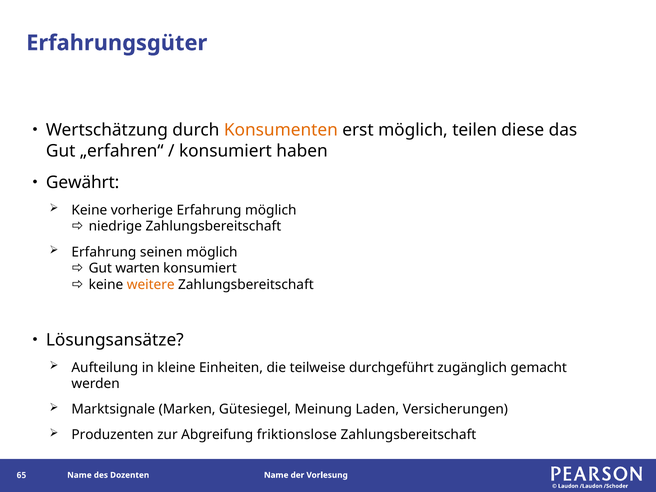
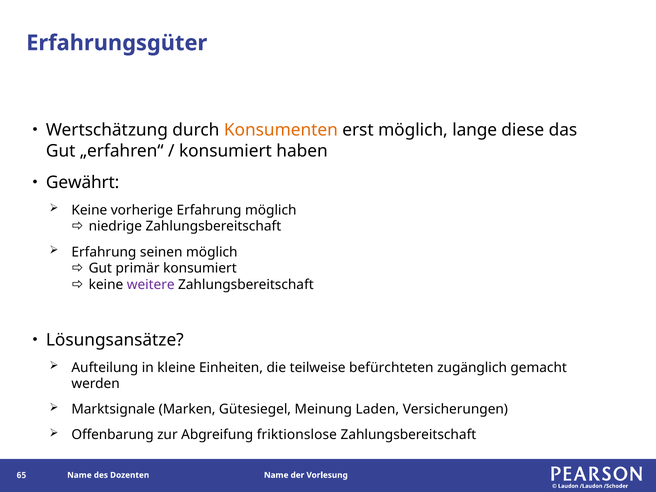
teilen: teilen -> lange (475, 130)
warten: warten -> primär (138, 268)
weitere colour: orange -> purple (151, 285)
durchgeführt: durchgeführt -> befürchteten (391, 368)
Produzenten: Produzenten -> Offenbarung (113, 435)
